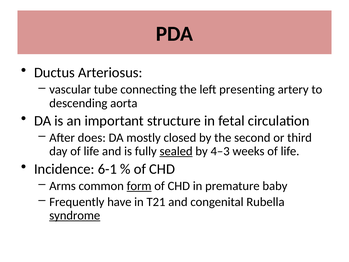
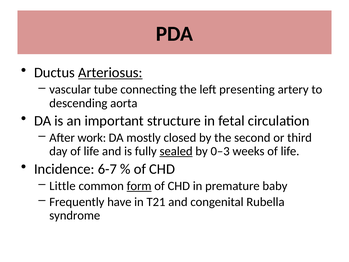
Arteriosus underline: none -> present (110, 73)
does: does -> work (92, 138)
4–3: 4–3 -> 0–3 (220, 151)
6-1: 6-1 -> 6-7 (107, 169)
Arms: Arms -> Little (62, 186)
syndrome underline: present -> none (75, 215)
